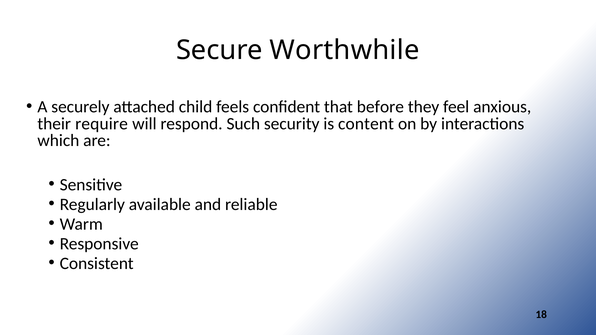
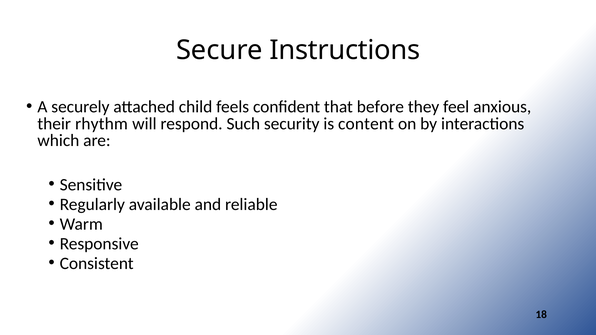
Worthwhile: Worthwhile -> Instructions (345, 50)
require: require -> rhythm (102, 124)
